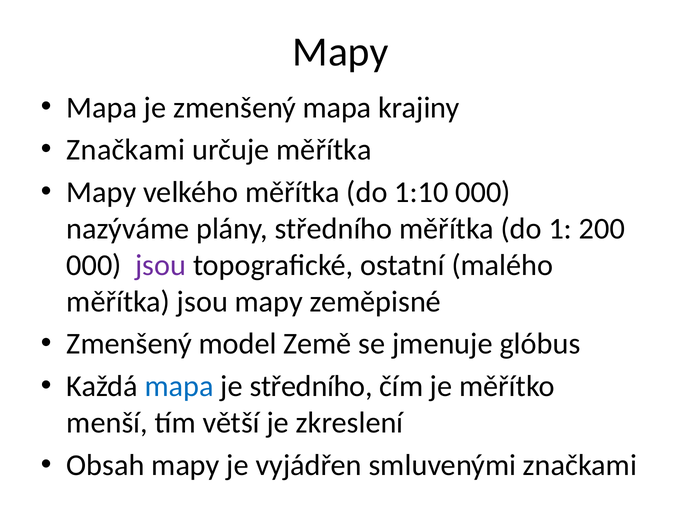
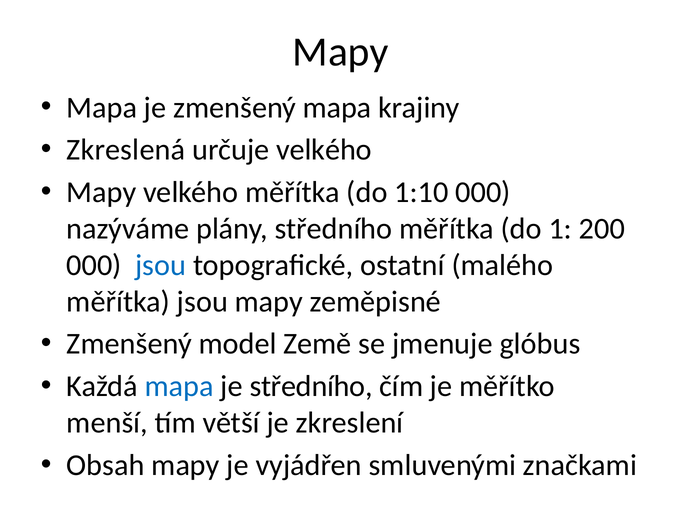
Značkami: Značkami -> Zkreslená (126, 150)
určuje měřítka: měřítka -> velkého (324, 150)
jsou colour: purple -> blue (161, 265)
